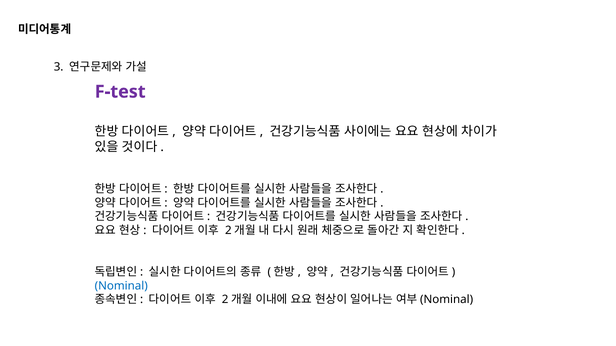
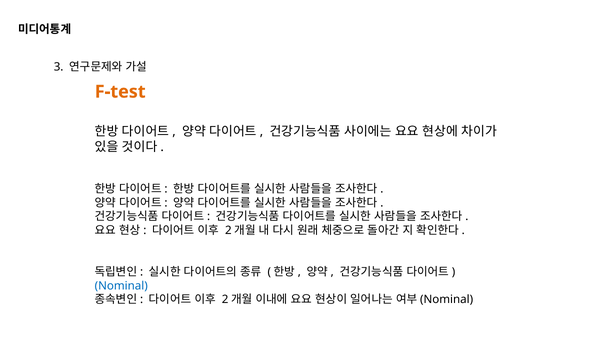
F-test colour: purple -> orange (120, 92)
